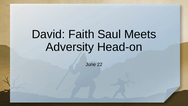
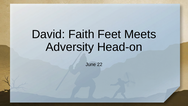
Saul: Saul -> Feet (109, 34)
